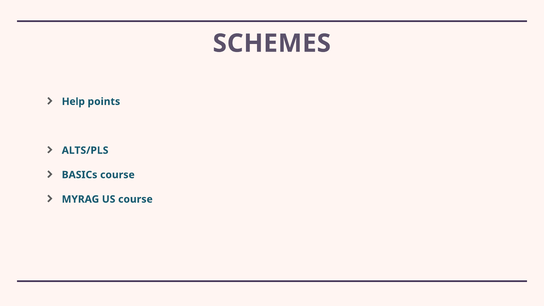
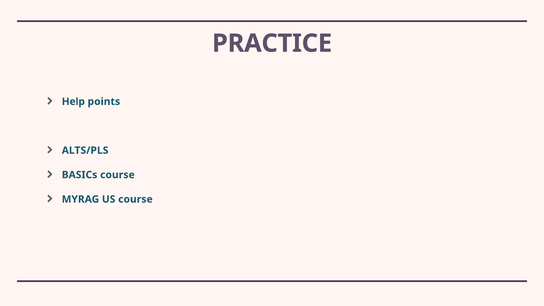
SCHEMES: SCHEMES -> PRACTICE (272, 43)
